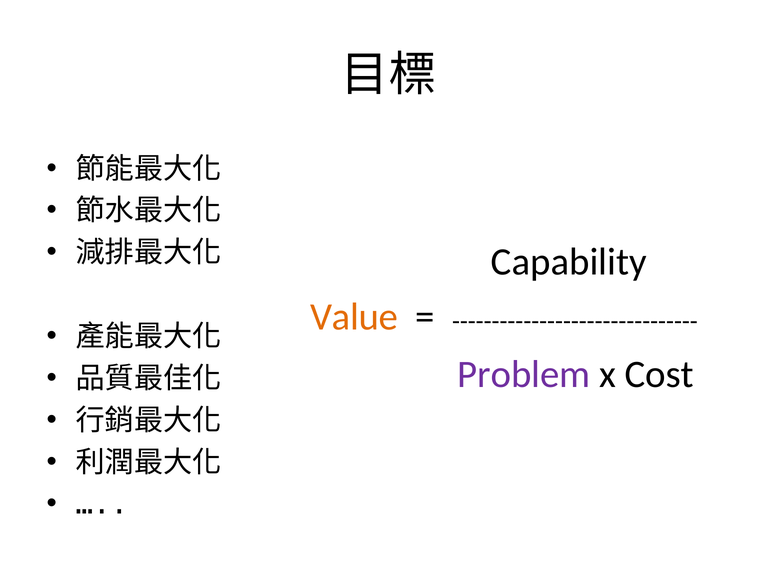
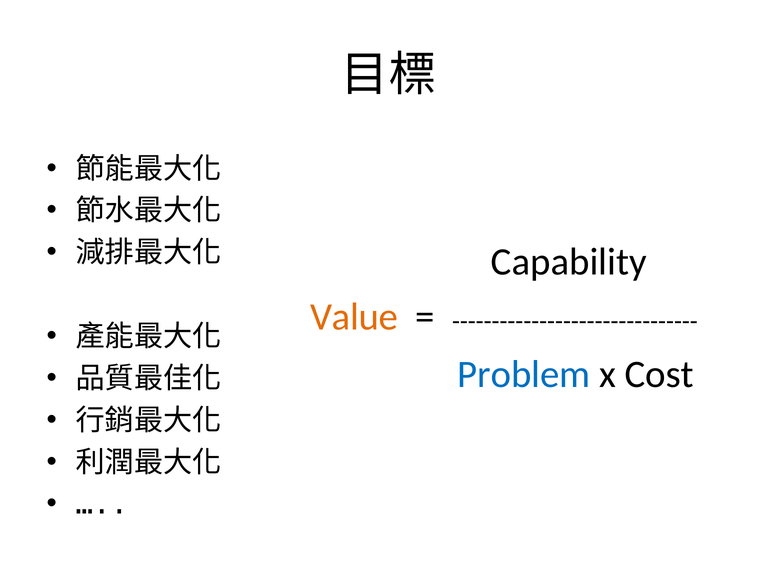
Problem colour: purple -> blue (524, 374)
